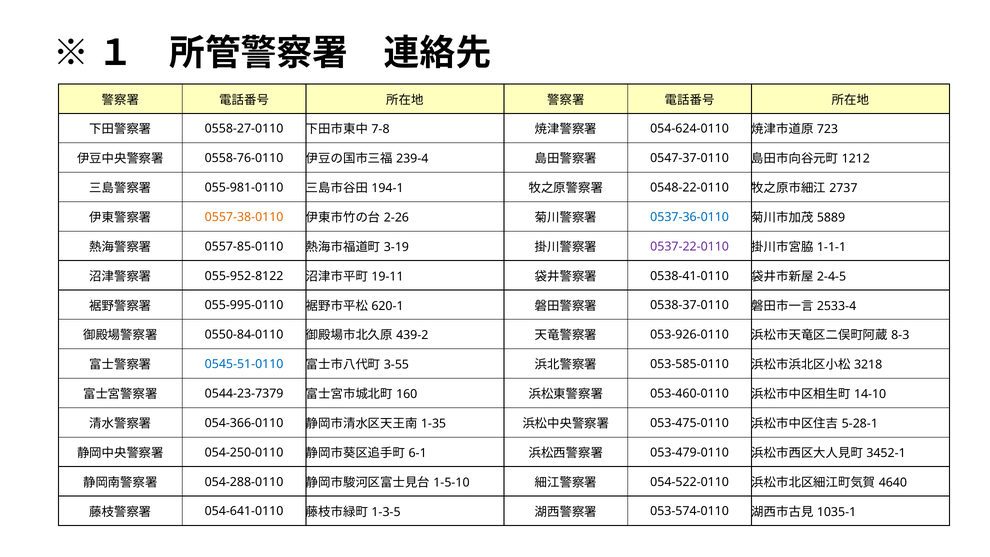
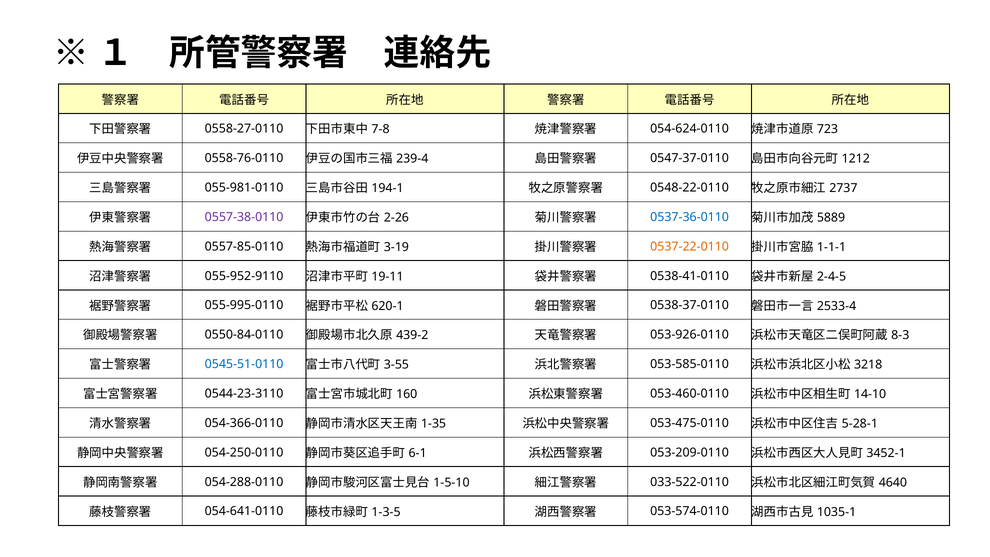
0557-38-0110 colour: orange -> purple (244, 217)
0537-22-0110 colour: purple -> orange (690, 246)
055-952-8122: 055-952-8122 -> 055-952-9110 (244, 276)
0544-23-7379: 0544-23-7379 -> 0544-23-3110 (244, 394)
053-479-0110: 053-479-0110 -> 053-209-0110 (690, 452)
054-522-0110: 054-522-0110 -> 033-522-0110 (690, 482)
